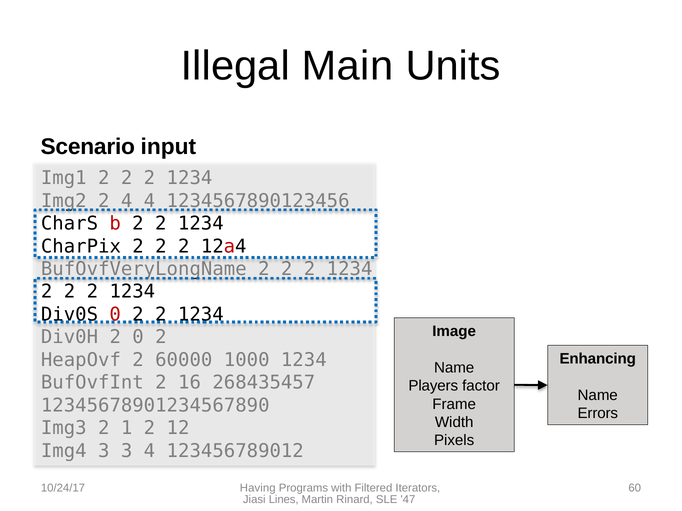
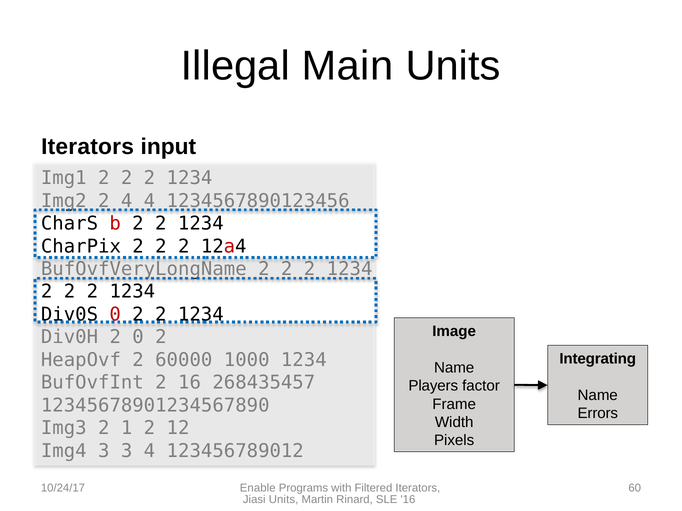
Scenario: Scenario -> Iterators (88, 147)
Enhancing: Enhancing -> Integrating (598, 359)
Having: Having -> Enable (258, 488)
Jiasi Lines: Lines -> Units (284, 500)
SLE 47: 47 -> 16 (408, 500)
